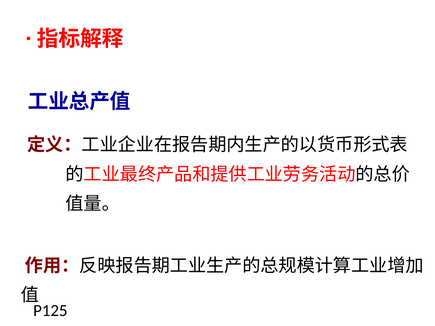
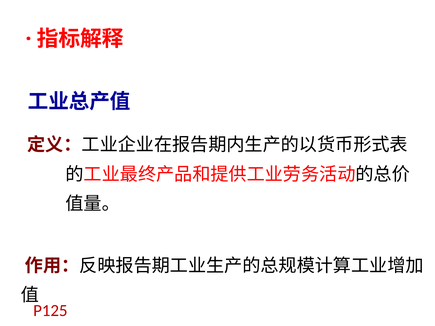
P125 colour: black -> red (50, 311)
